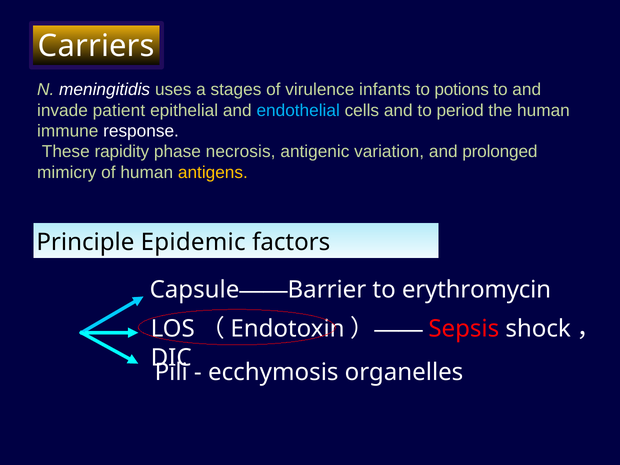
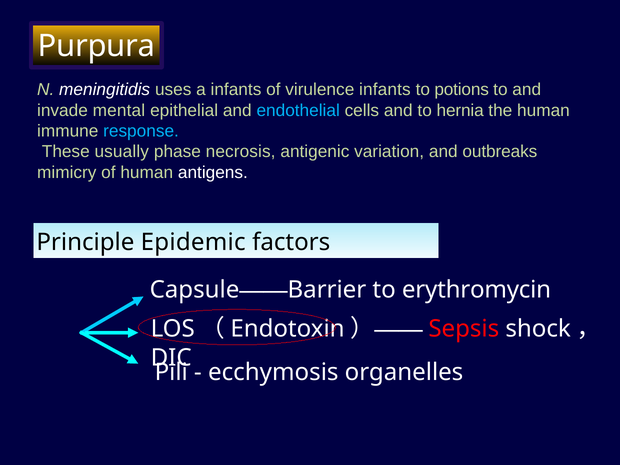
Carriers: Carriers -> Purpura (96, 46)
a stages: stages -> infants (236, 90)
patient: patient -> mental (119, 110)
period: period -> hernia (460, 110)
response colour: white -> light blue (141, 131)
rapidity: rapidity -> usually (122, 152)
prolonged: prolonged -> outbreaks (500, 152)
antigens colour: yellow -> white (213, 172)
